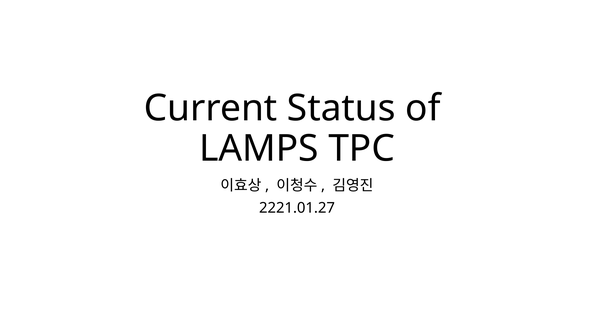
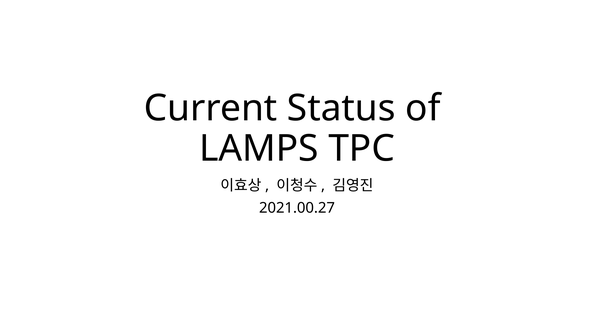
2221.01.27: 2221.01.27 -> 2021.00.27 (297, 208)
